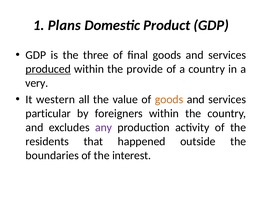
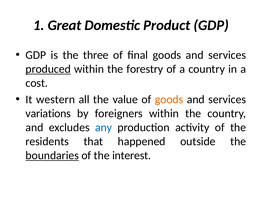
Plans: Plans -> Great (64, 25)
provide: provide -> forestry (145, 69)
very: very -> cost (37, 83)
particular: particular -> variations (48, 113)
any colour: purple -> blue (104, 127)
boundaries underline: none -> present (52, 155)
